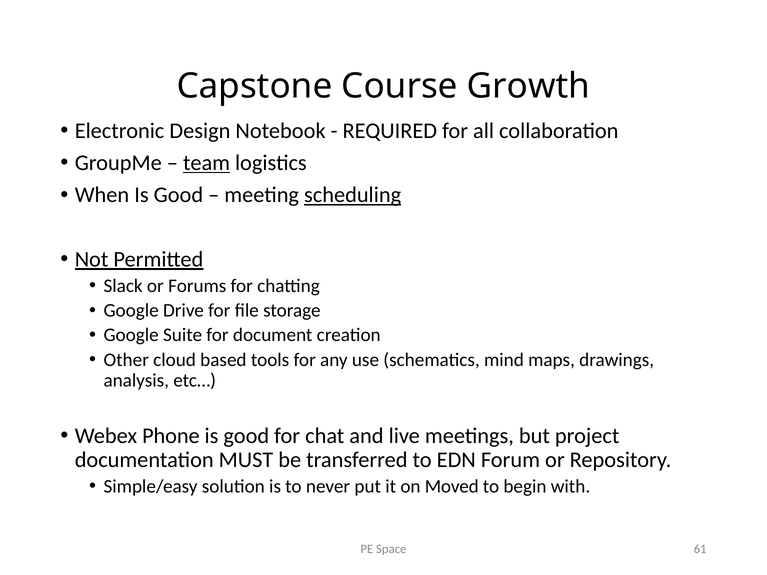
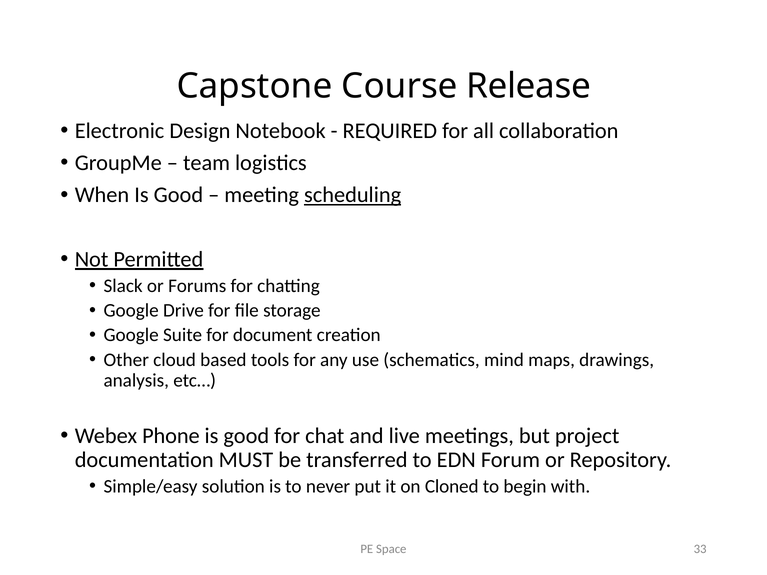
Growth: Growth -> Release (529, 86)
team underline: present -> none (207, 163)
Moved: Moved -> Cloned (452, 486)
61: 61 -> 33 (700, 549)
